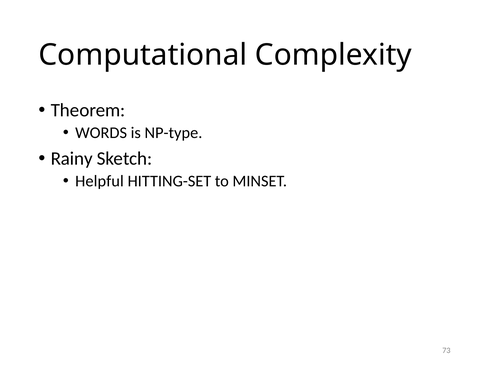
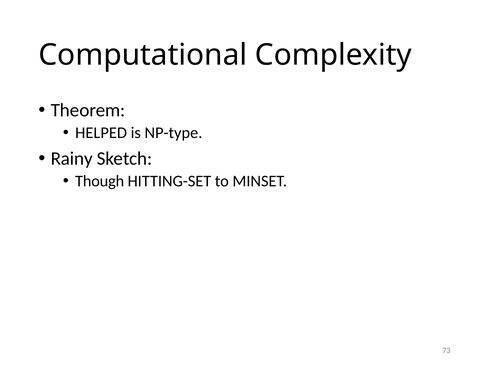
WORDS: WORDS -> HELPED (101, 133)
Helpful: Helpful -> Though (100, 181)
